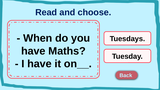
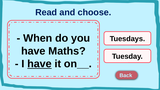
have underline: none -> present (39, 64)
